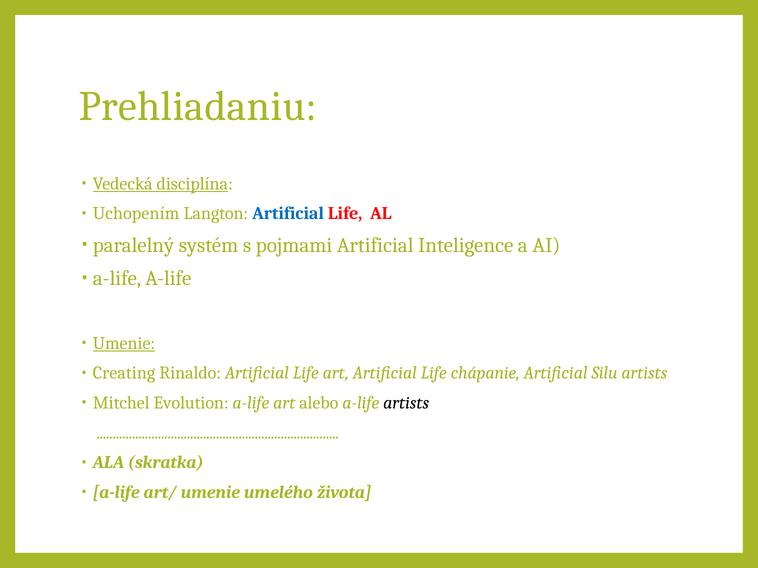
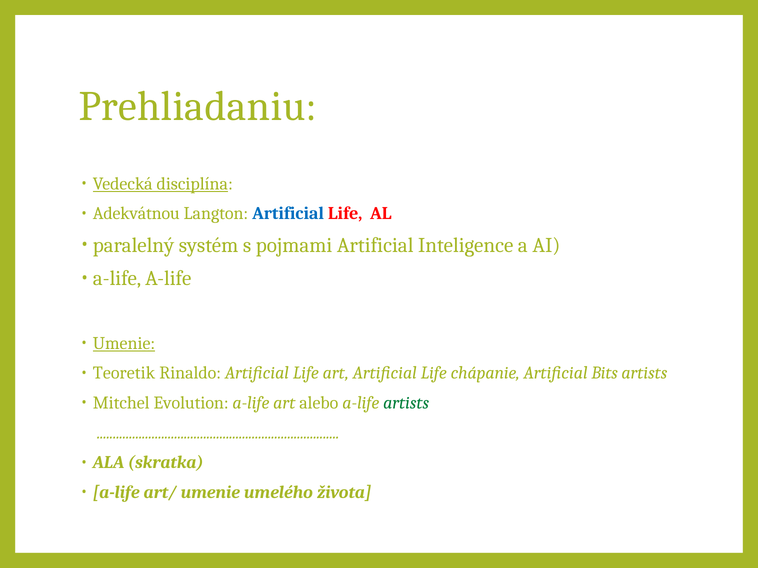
Uchopením: Uchopením -> Adekvátnou (136, 214)
Creating: Creating -> Teoretik (124, 373)
Silu: Silu -> Bits (605, 373)
artists colour: black -> green (406, 403)
